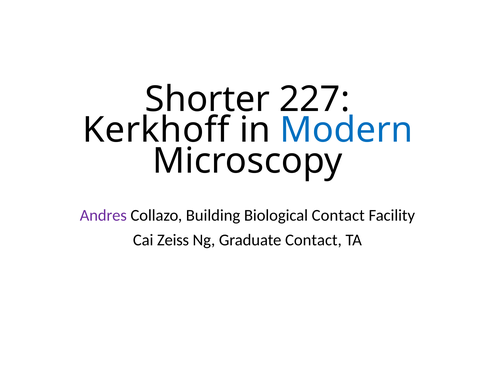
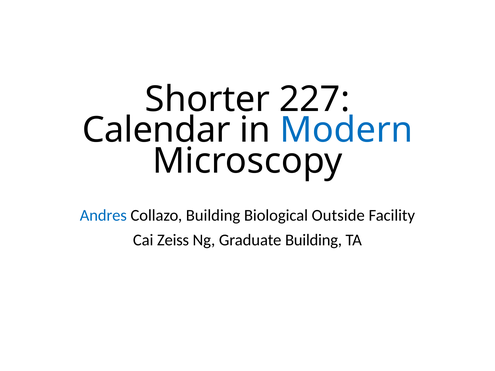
Kerkhoff: Kerkhoff -> Calendar (156, 130)
Andres colour: purple -> blue (103, 216)
Biological Contact: Contact -> Outside (338, 216)
Graduate Contact: Contact -> Building (314, 240)
